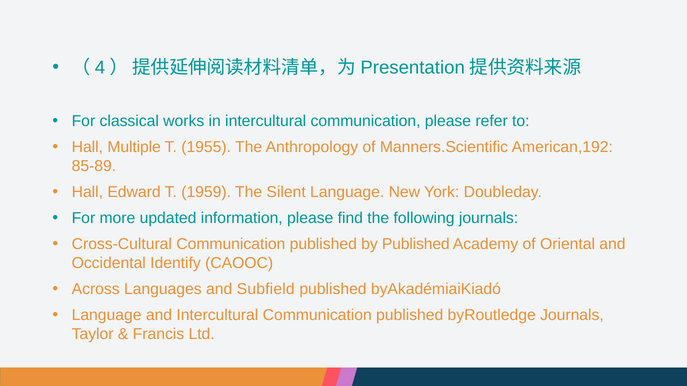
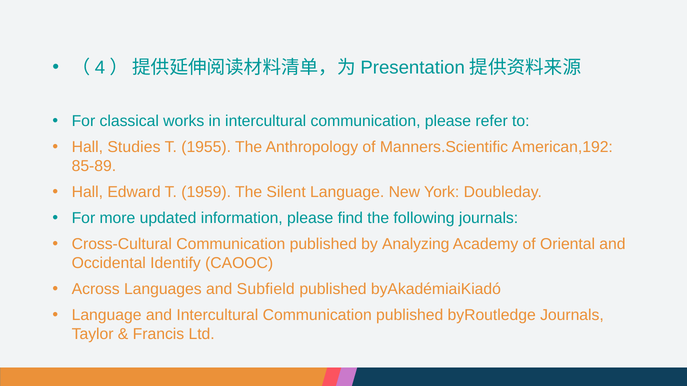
Multiple: Multiple -> Studies (134, 147)
by Published: Published -> Analyzing (416, 244)
